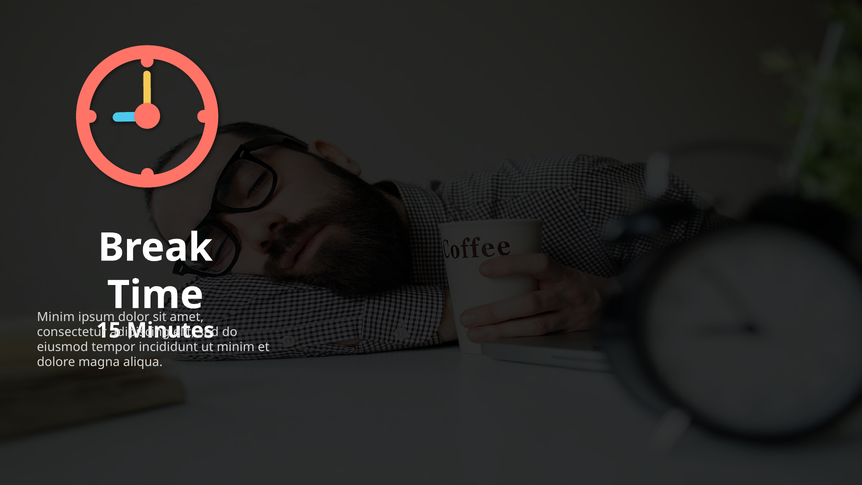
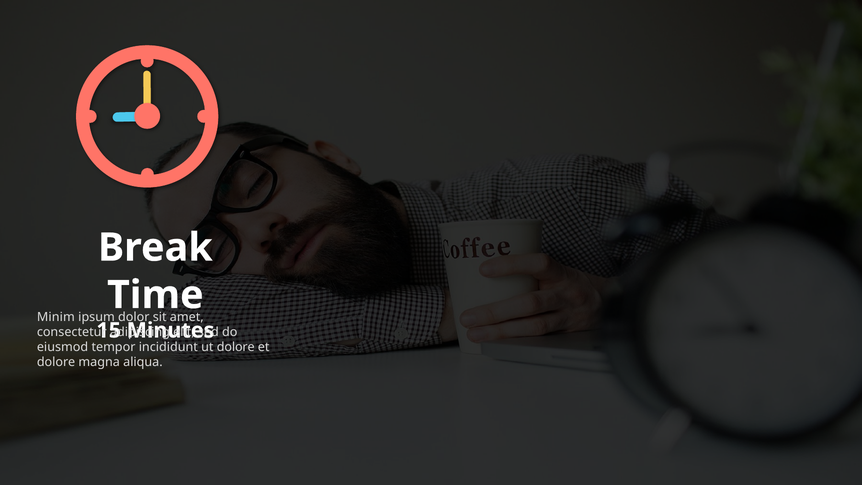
minim: minim -> dolore (236, 347)
